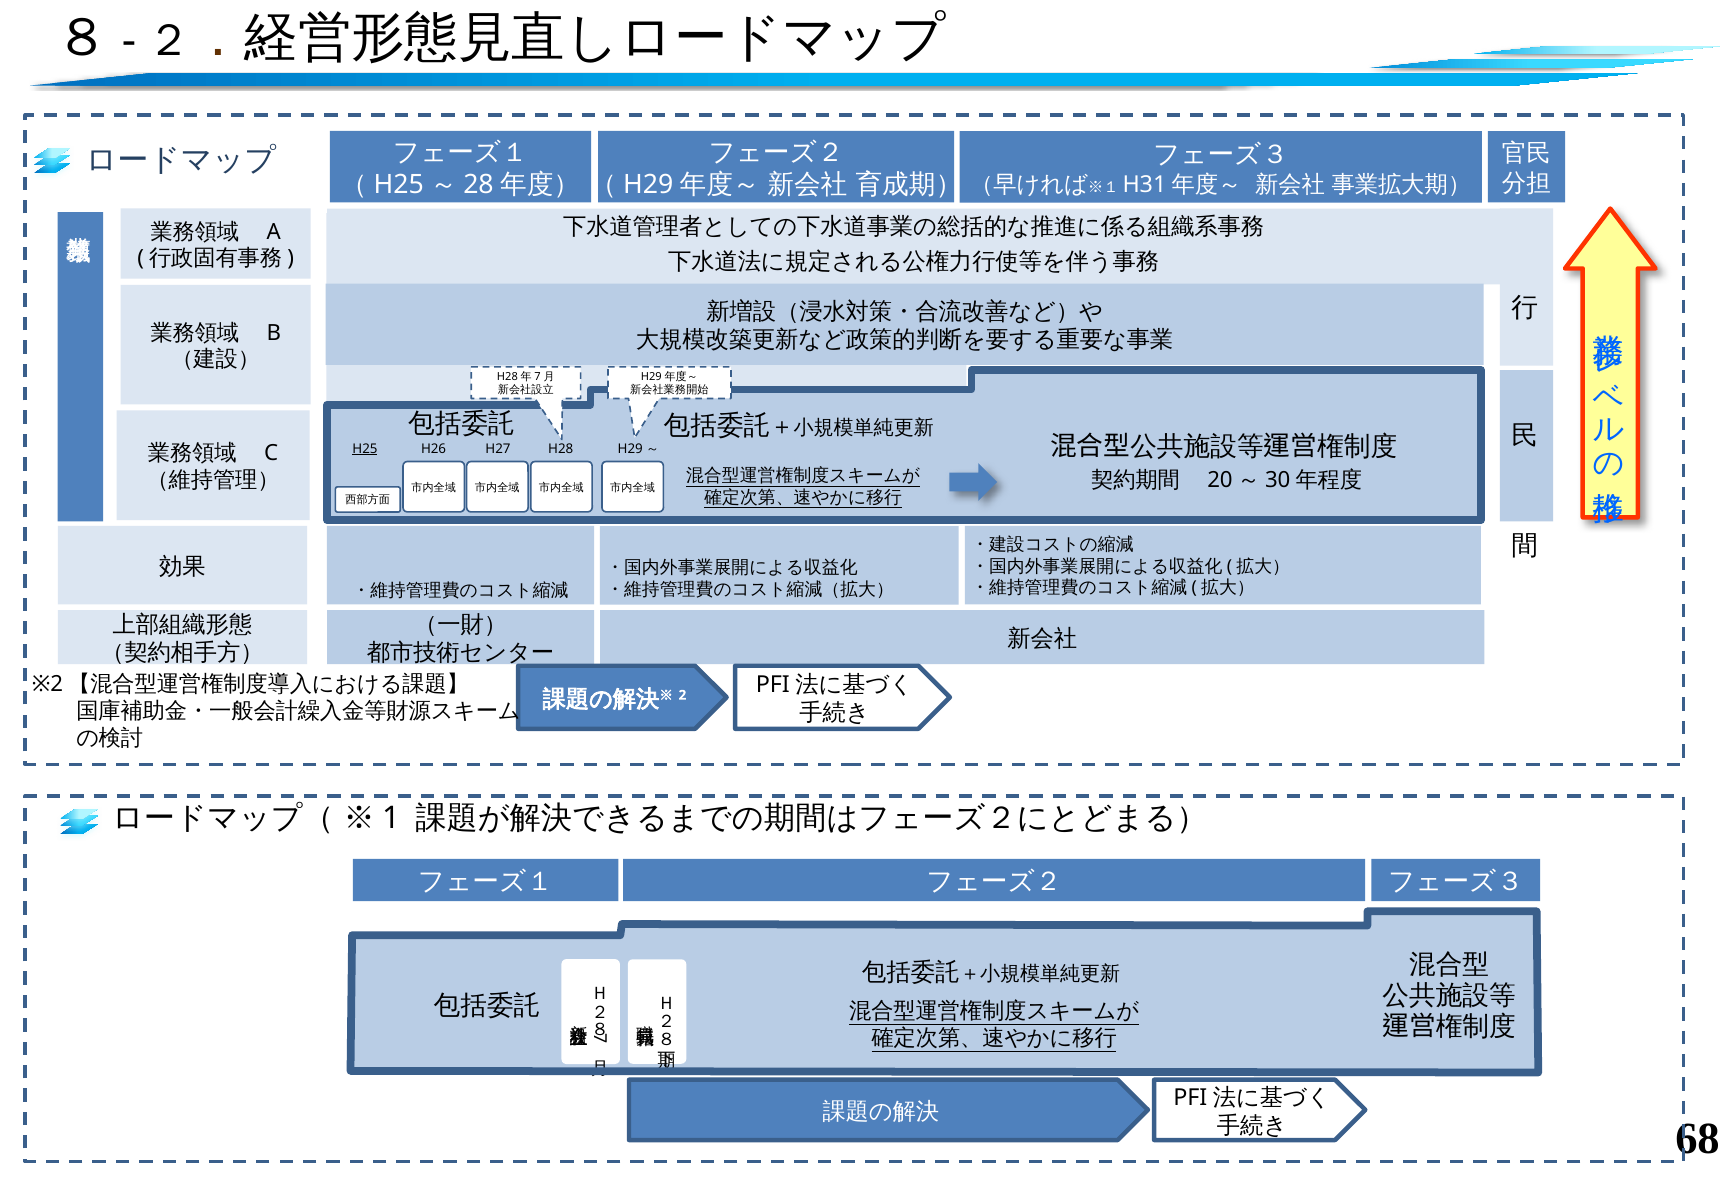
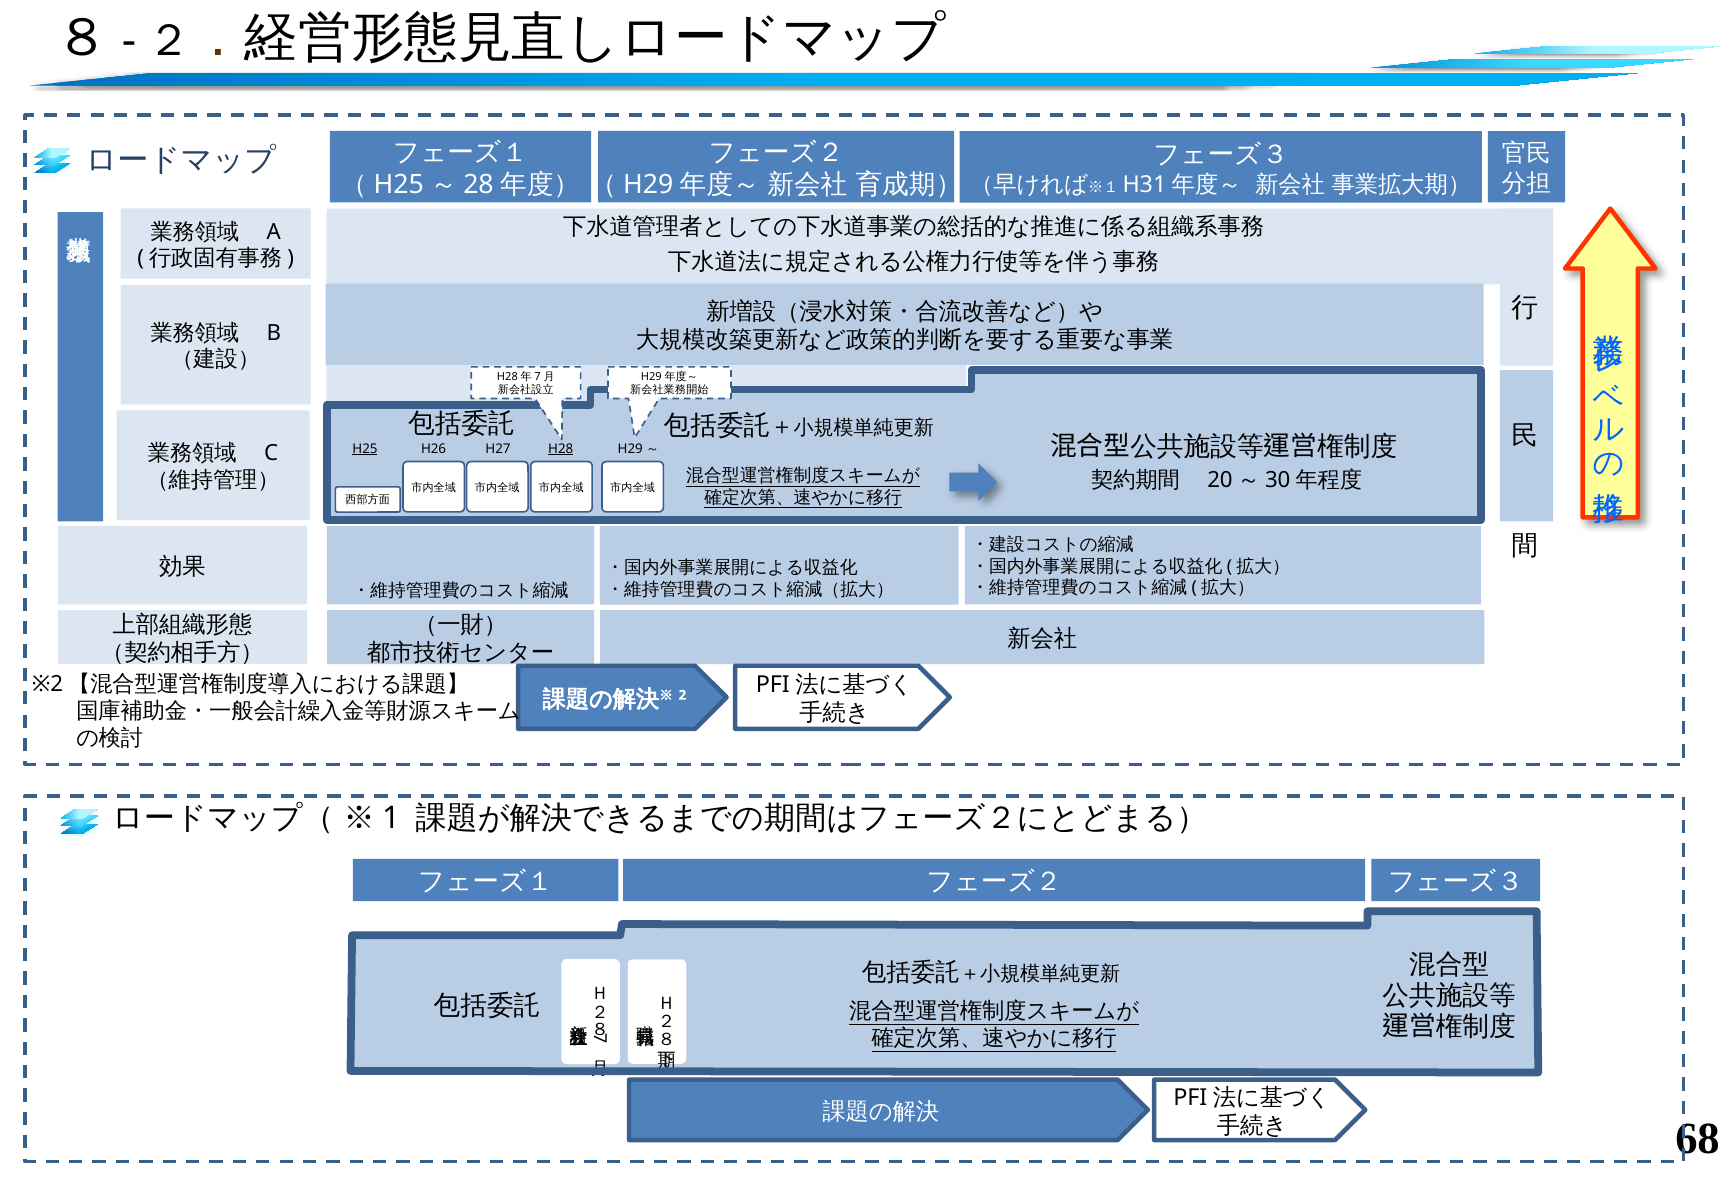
H28 underline: none -> present (561, 449)
